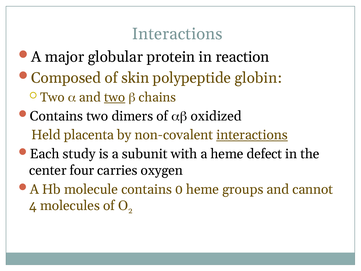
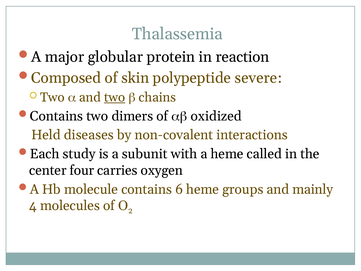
Interactions: Interactions -> Thalassemia (177, 34)
globin: globin -> severe (258, 78)
placenta: placenta -> diseases (89, 135)
interactions underline: present -> none (252, 135)
defect: defect -> called (264, 154)
0: 0 -> 6 (179, 189)
cannot: cannot -> mainly (313, 189)
